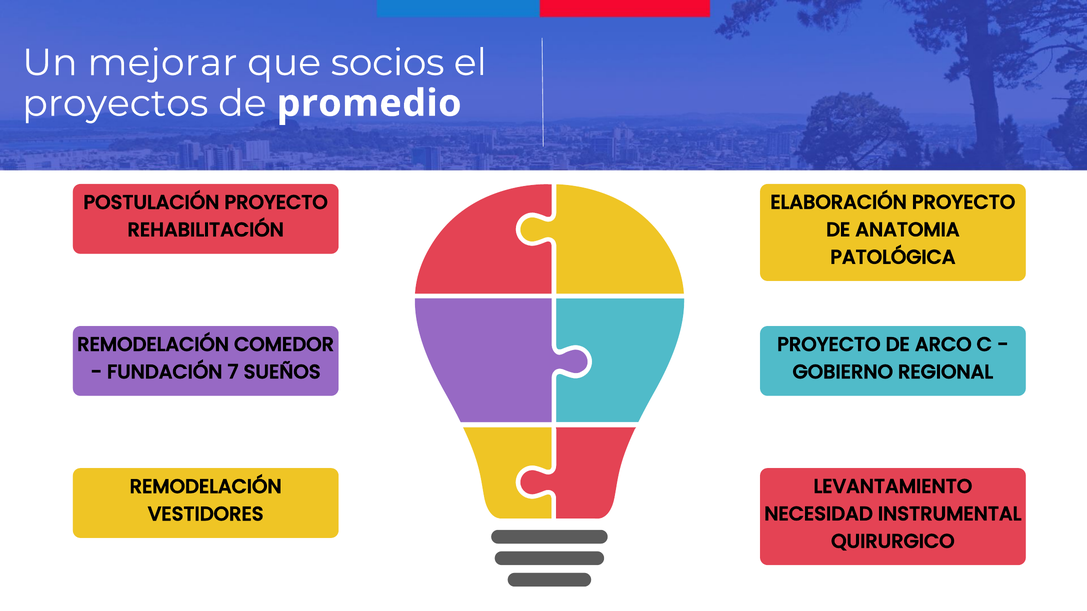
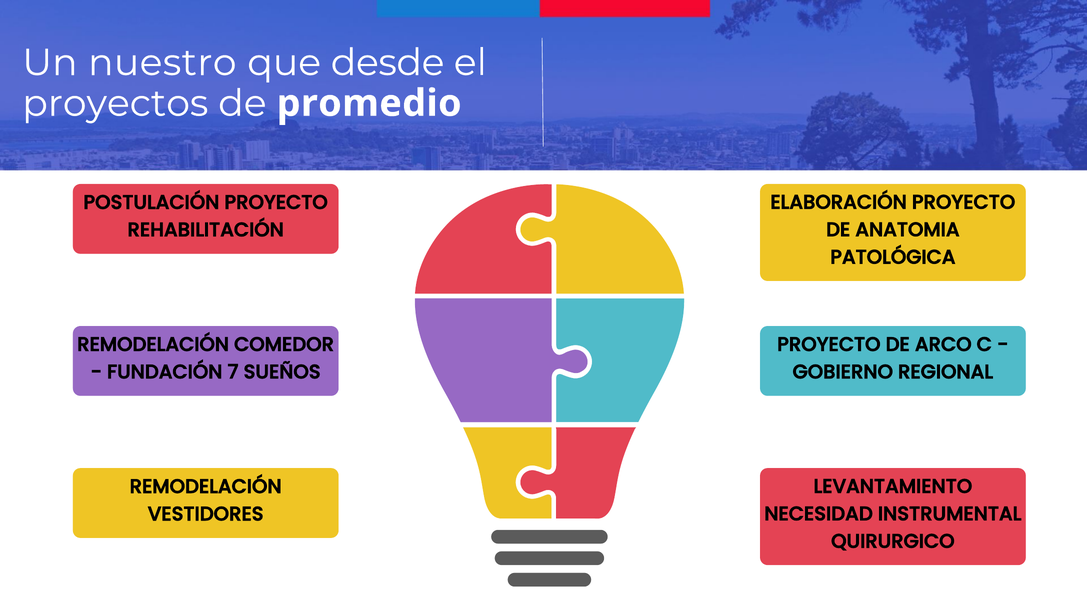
mejorar: mejorar -> nuestro (162, 63)
socios: socios -> desde (388, 63)
